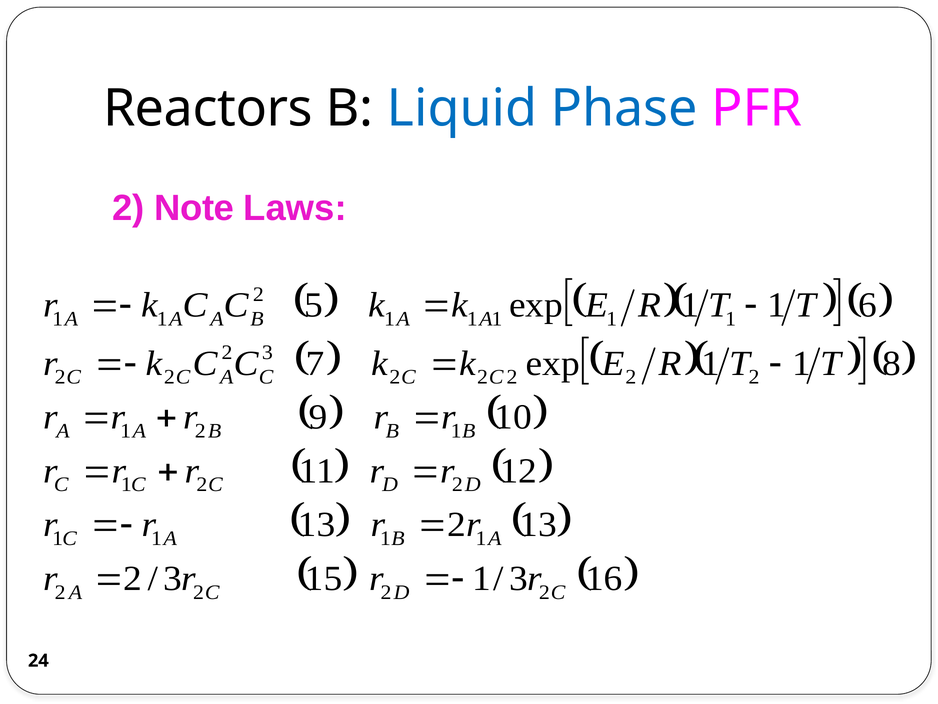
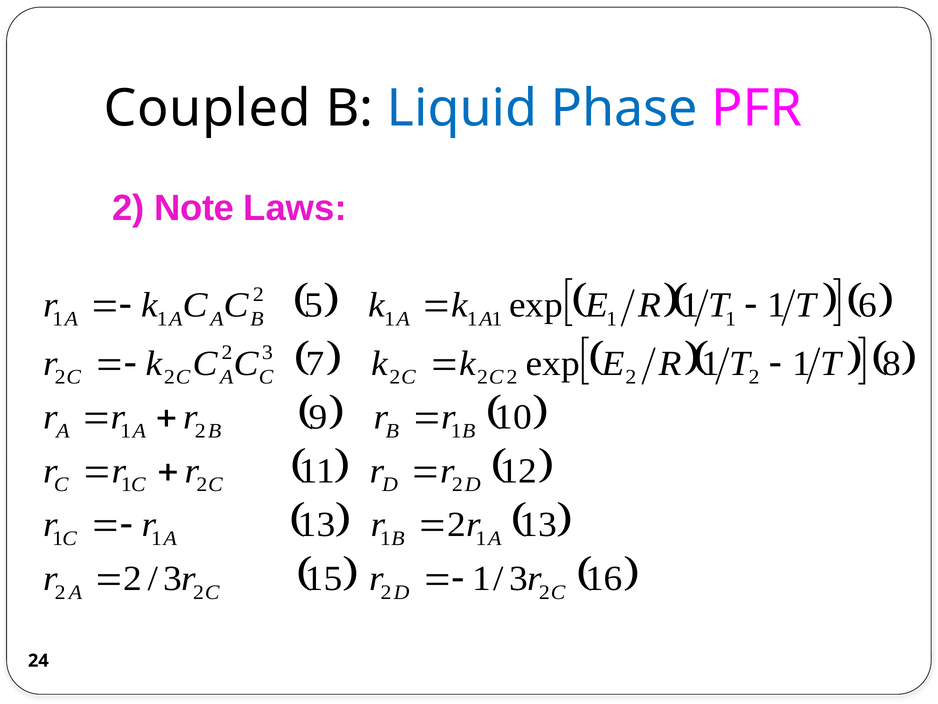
Reactors: Reactors -> Coupled (207, 108)
